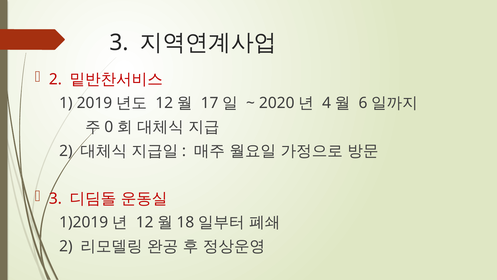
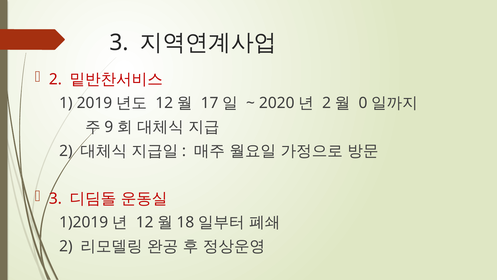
4: 4 -> 2 (327, 103)
6: 6 -> 0 (363, 103)
0: 0 -> 9 (109, 127)
